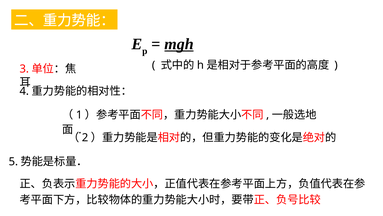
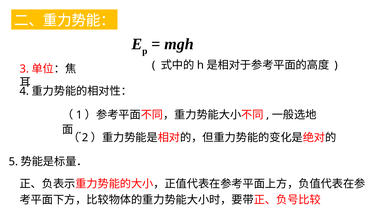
mgh underline: present -> none (179, 44)
